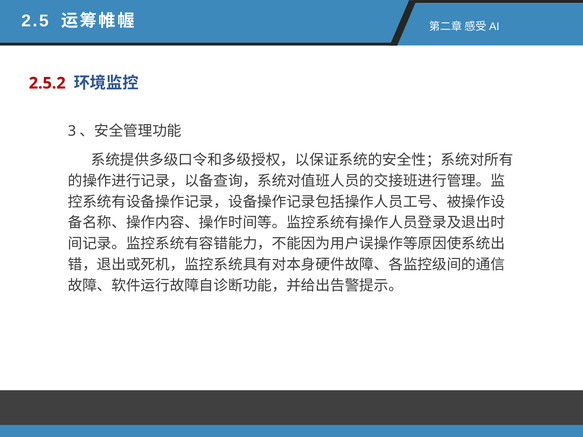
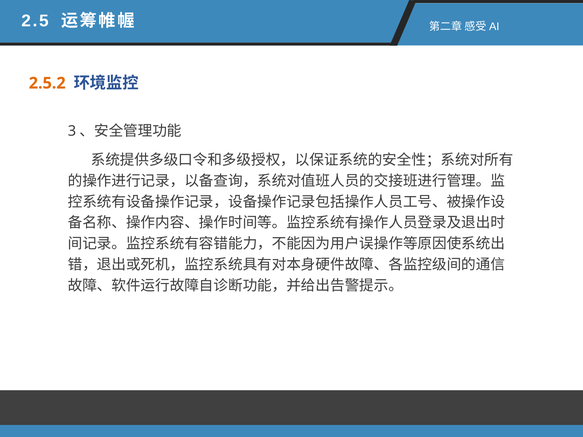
2.5.2 colour: red -> orange (47, 83)
